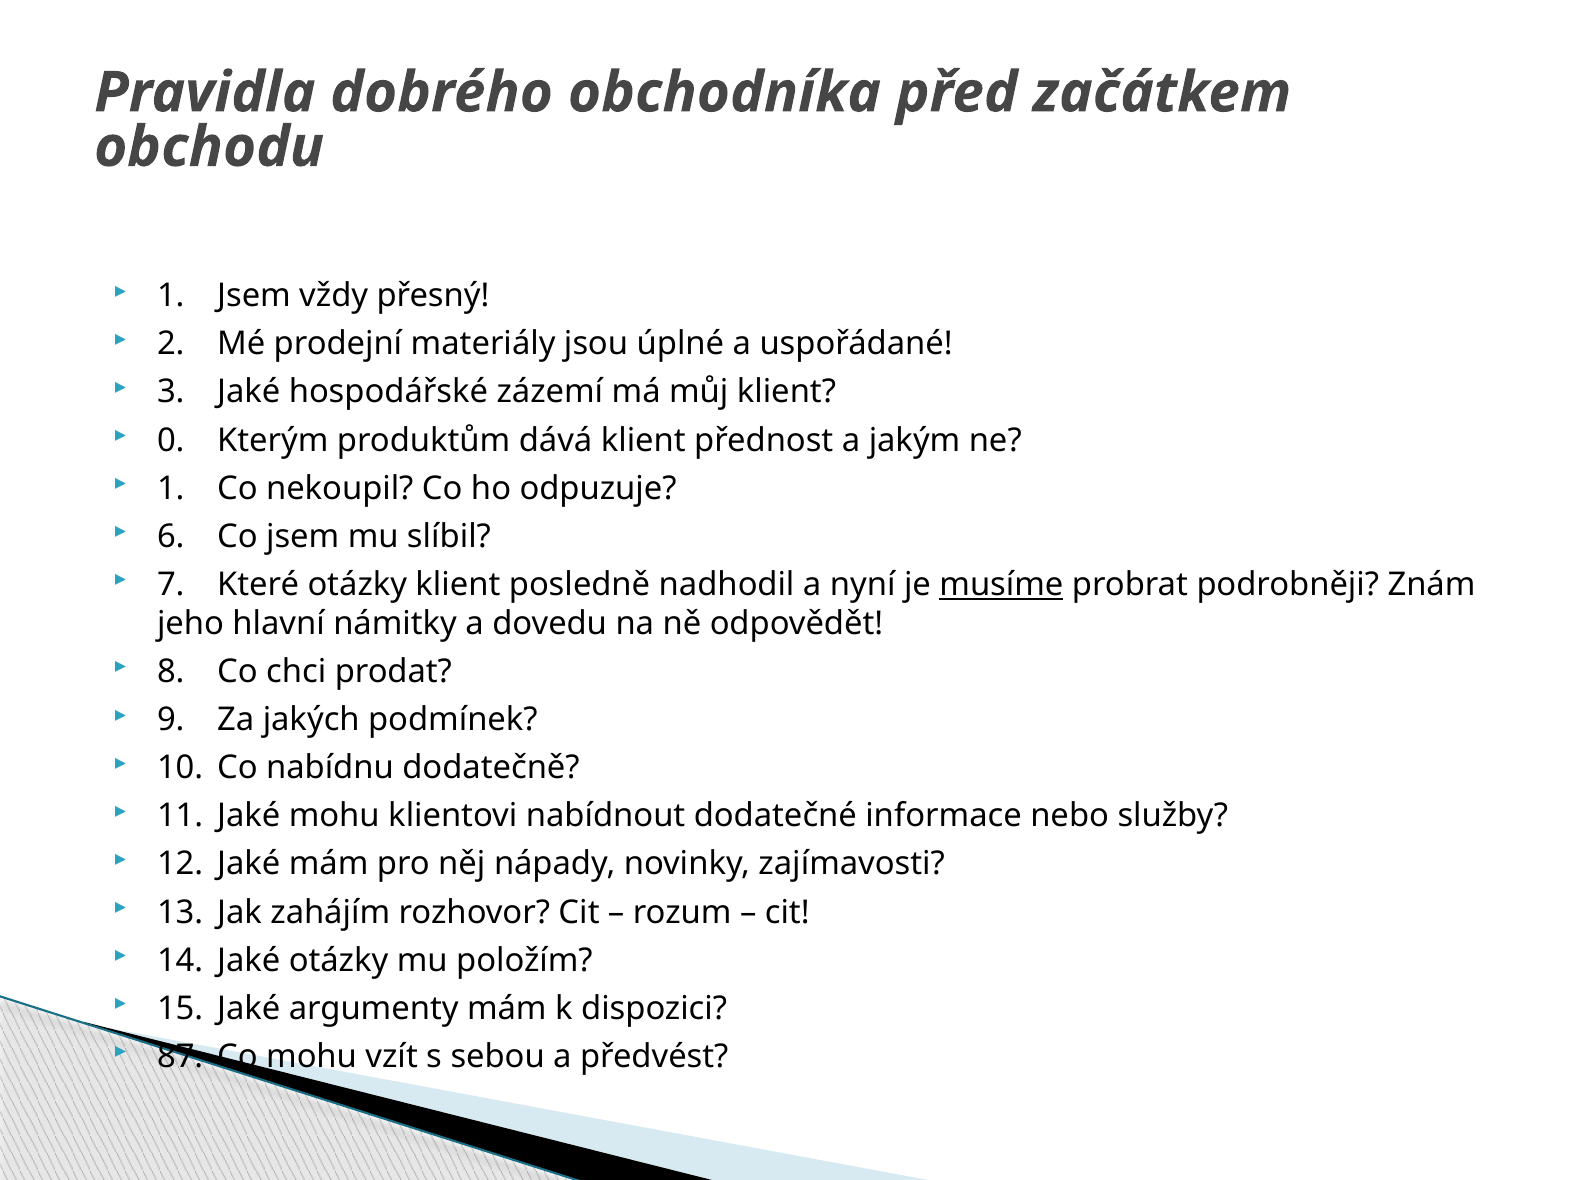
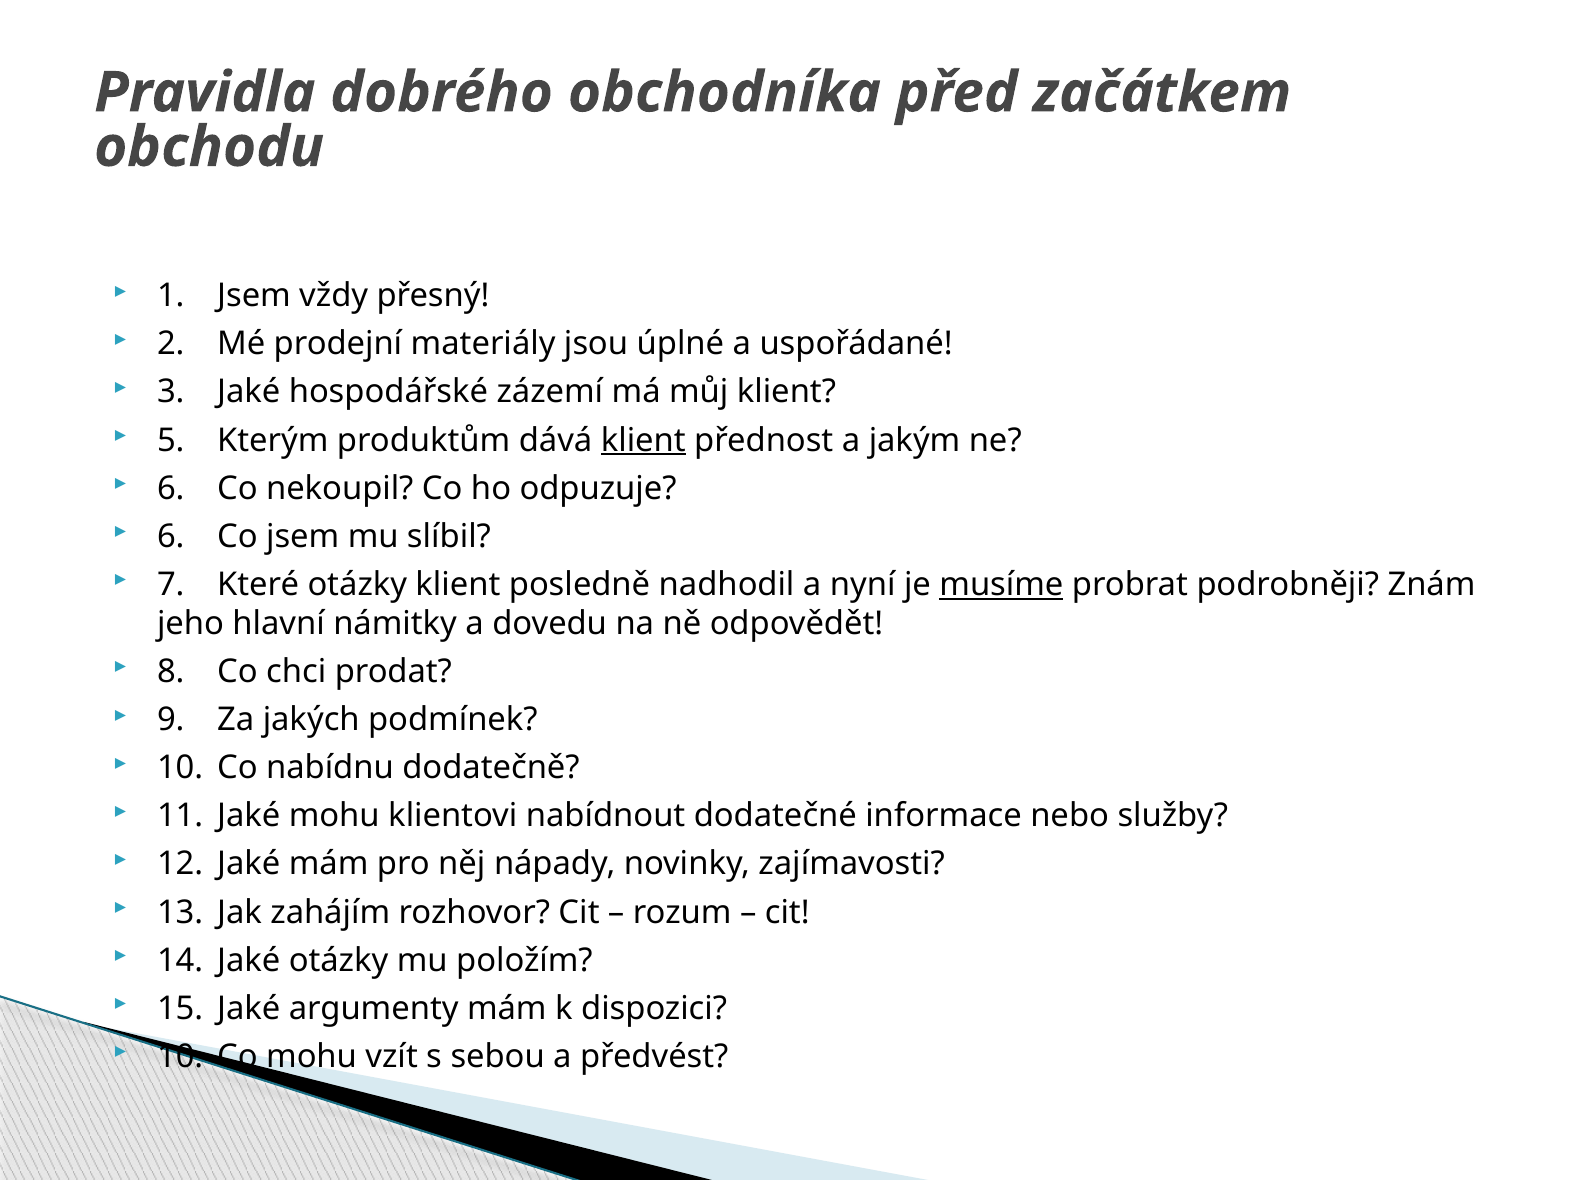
0: 0 -> 5 (171, 440)
klient underline: none -> present (643, 440)
1: 1 -> 6 (171, 488)
87: 87 -> 10 (180, 1056)
